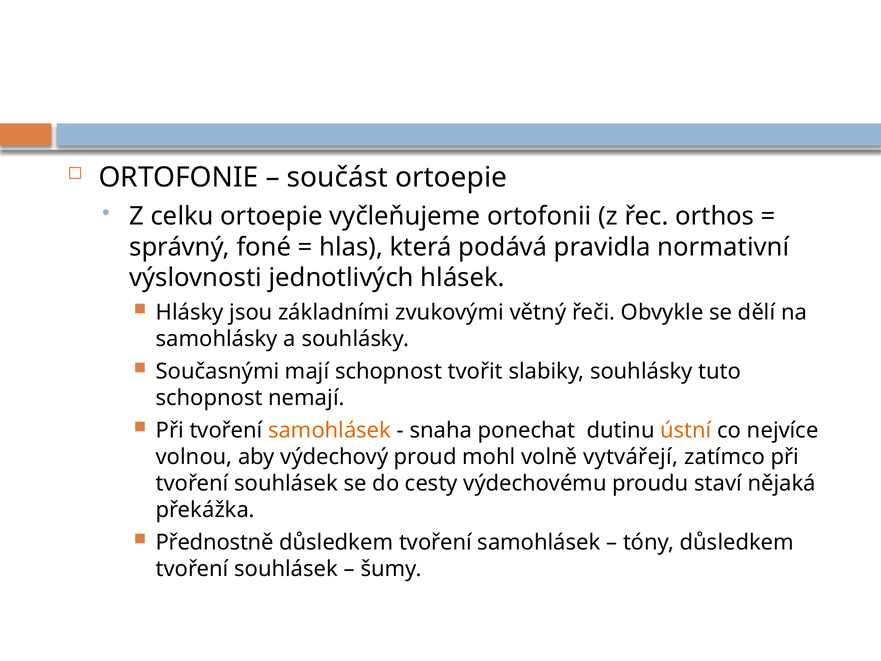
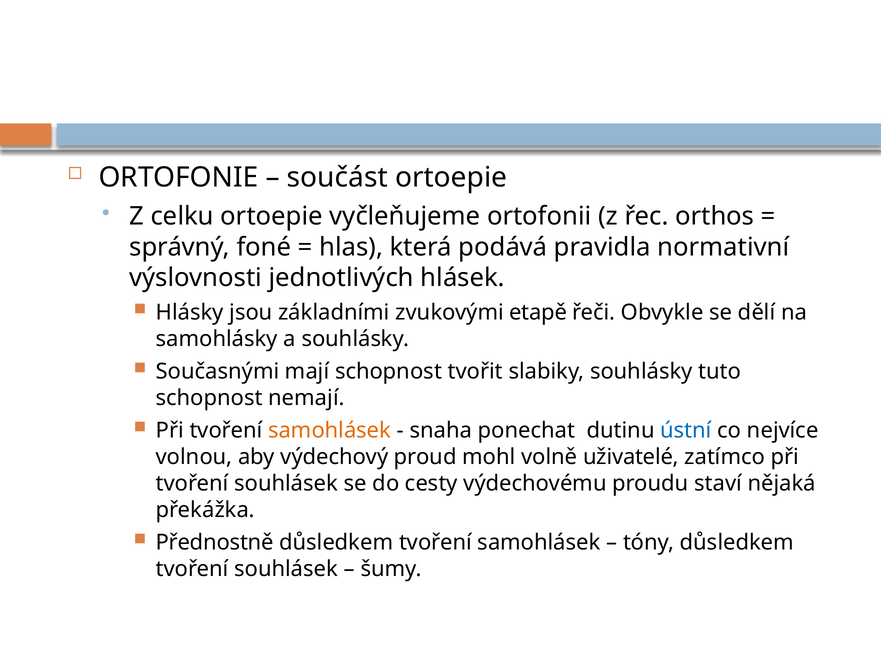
větný: větný -> etapě (538, 312)
ústní colour: orange -> blue (686, 430)
vytvářejí: vytvářejí -> uživatelé (631, 457)
